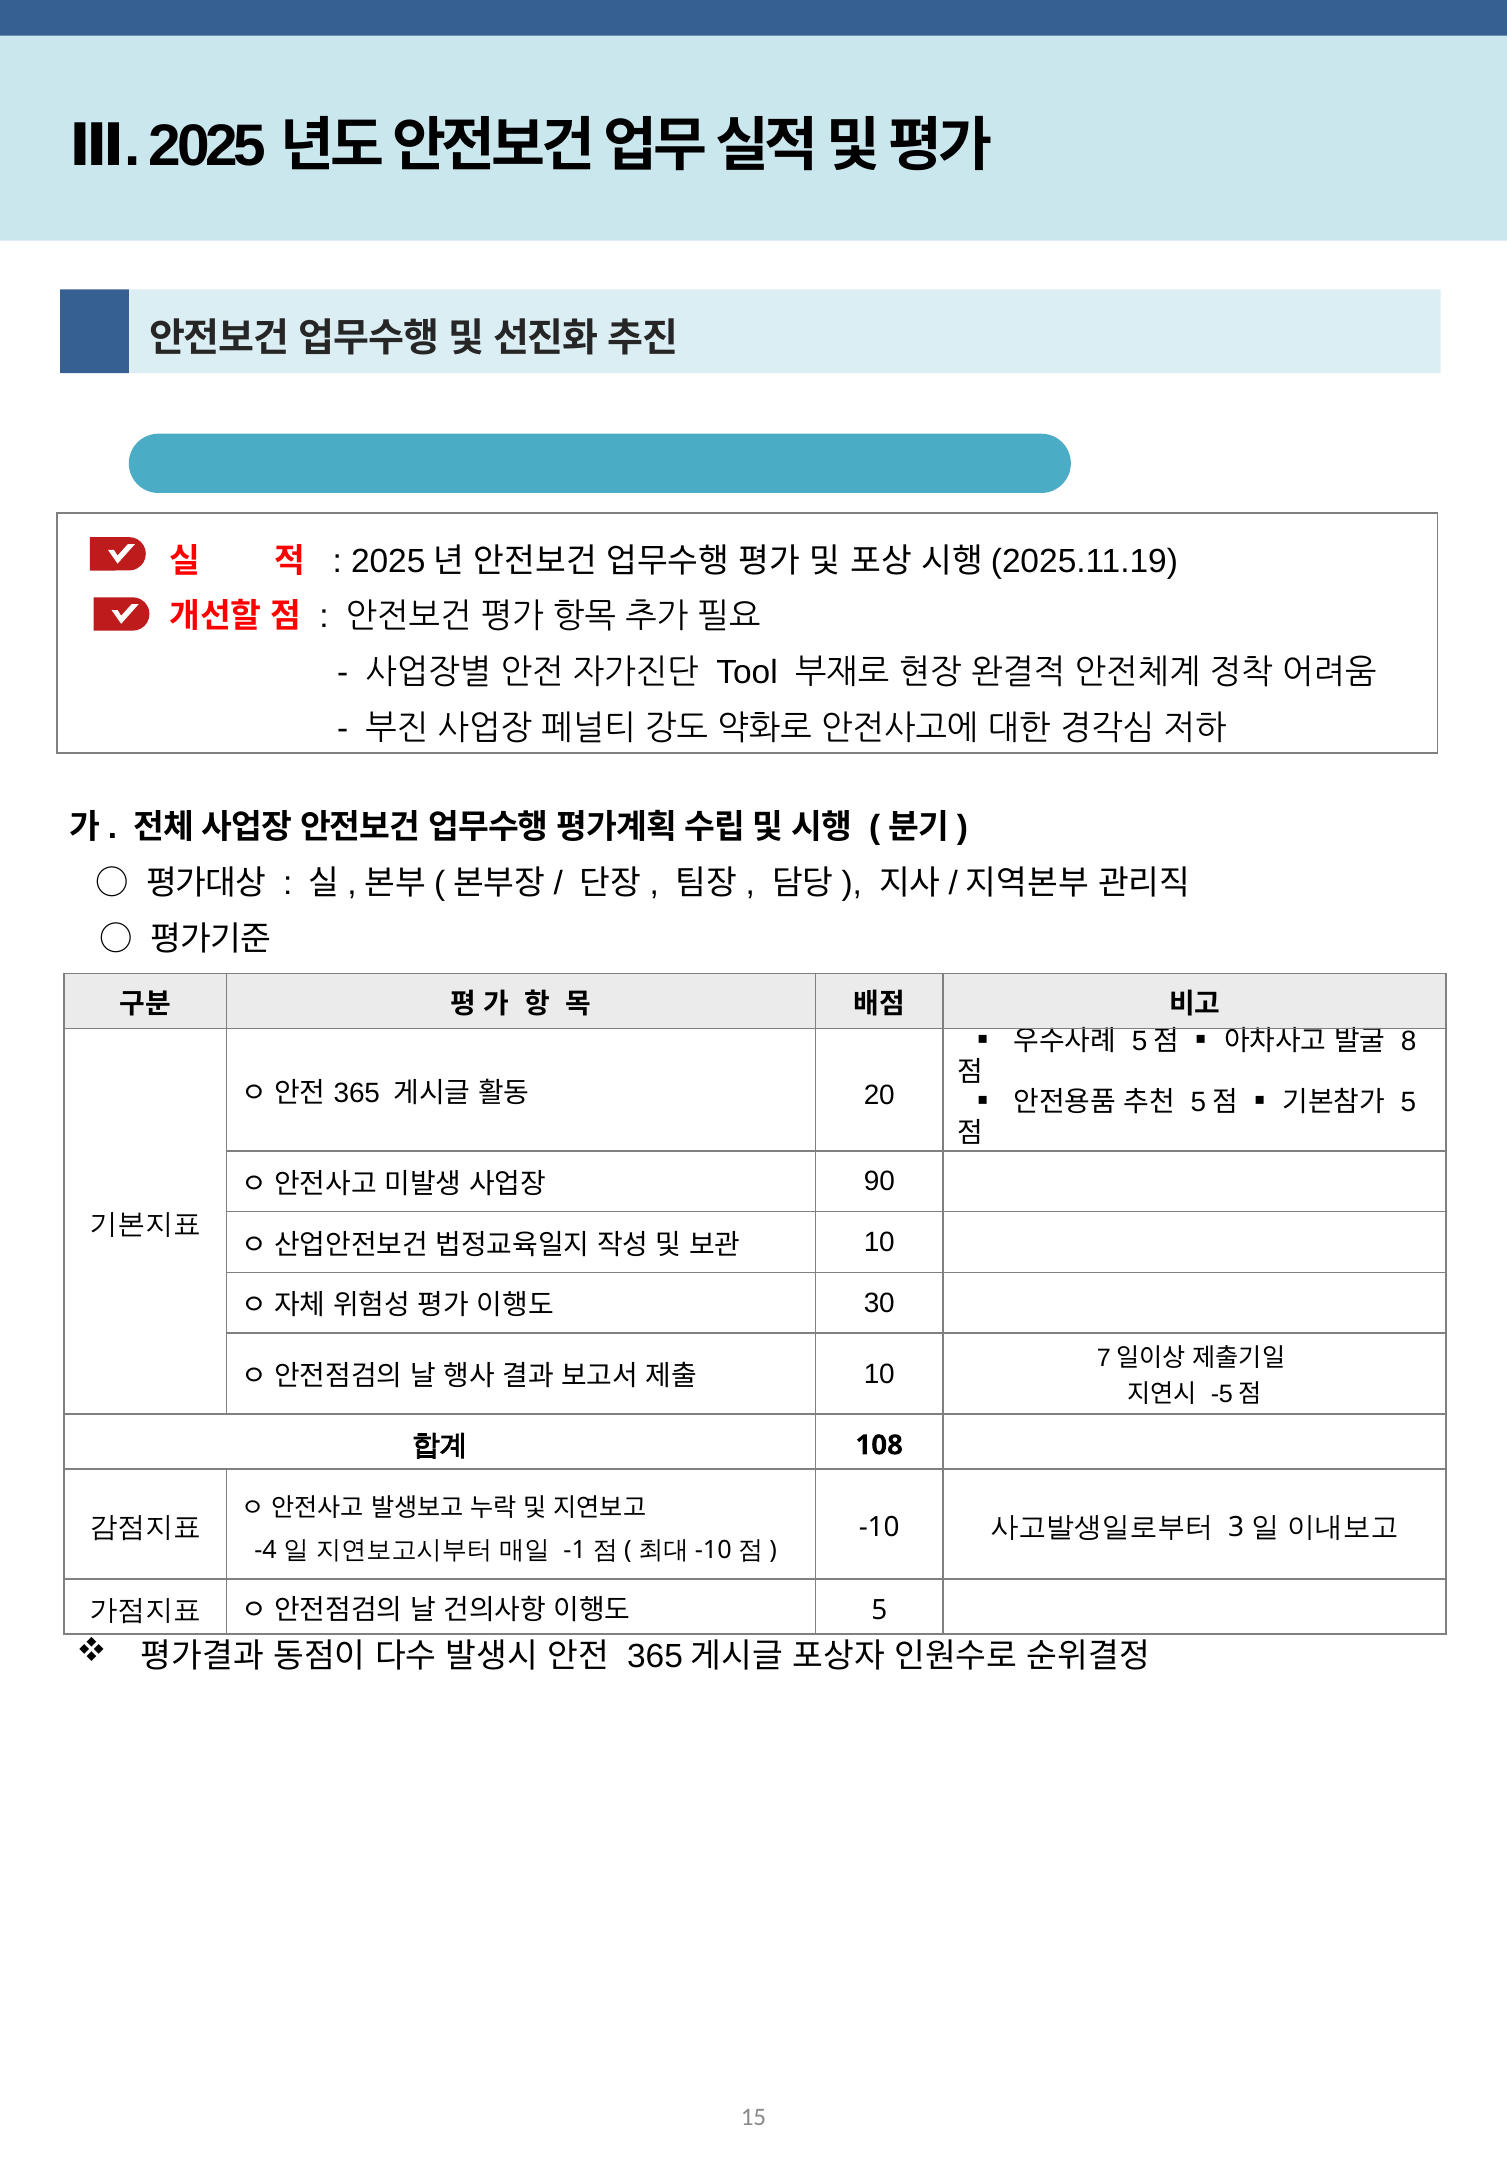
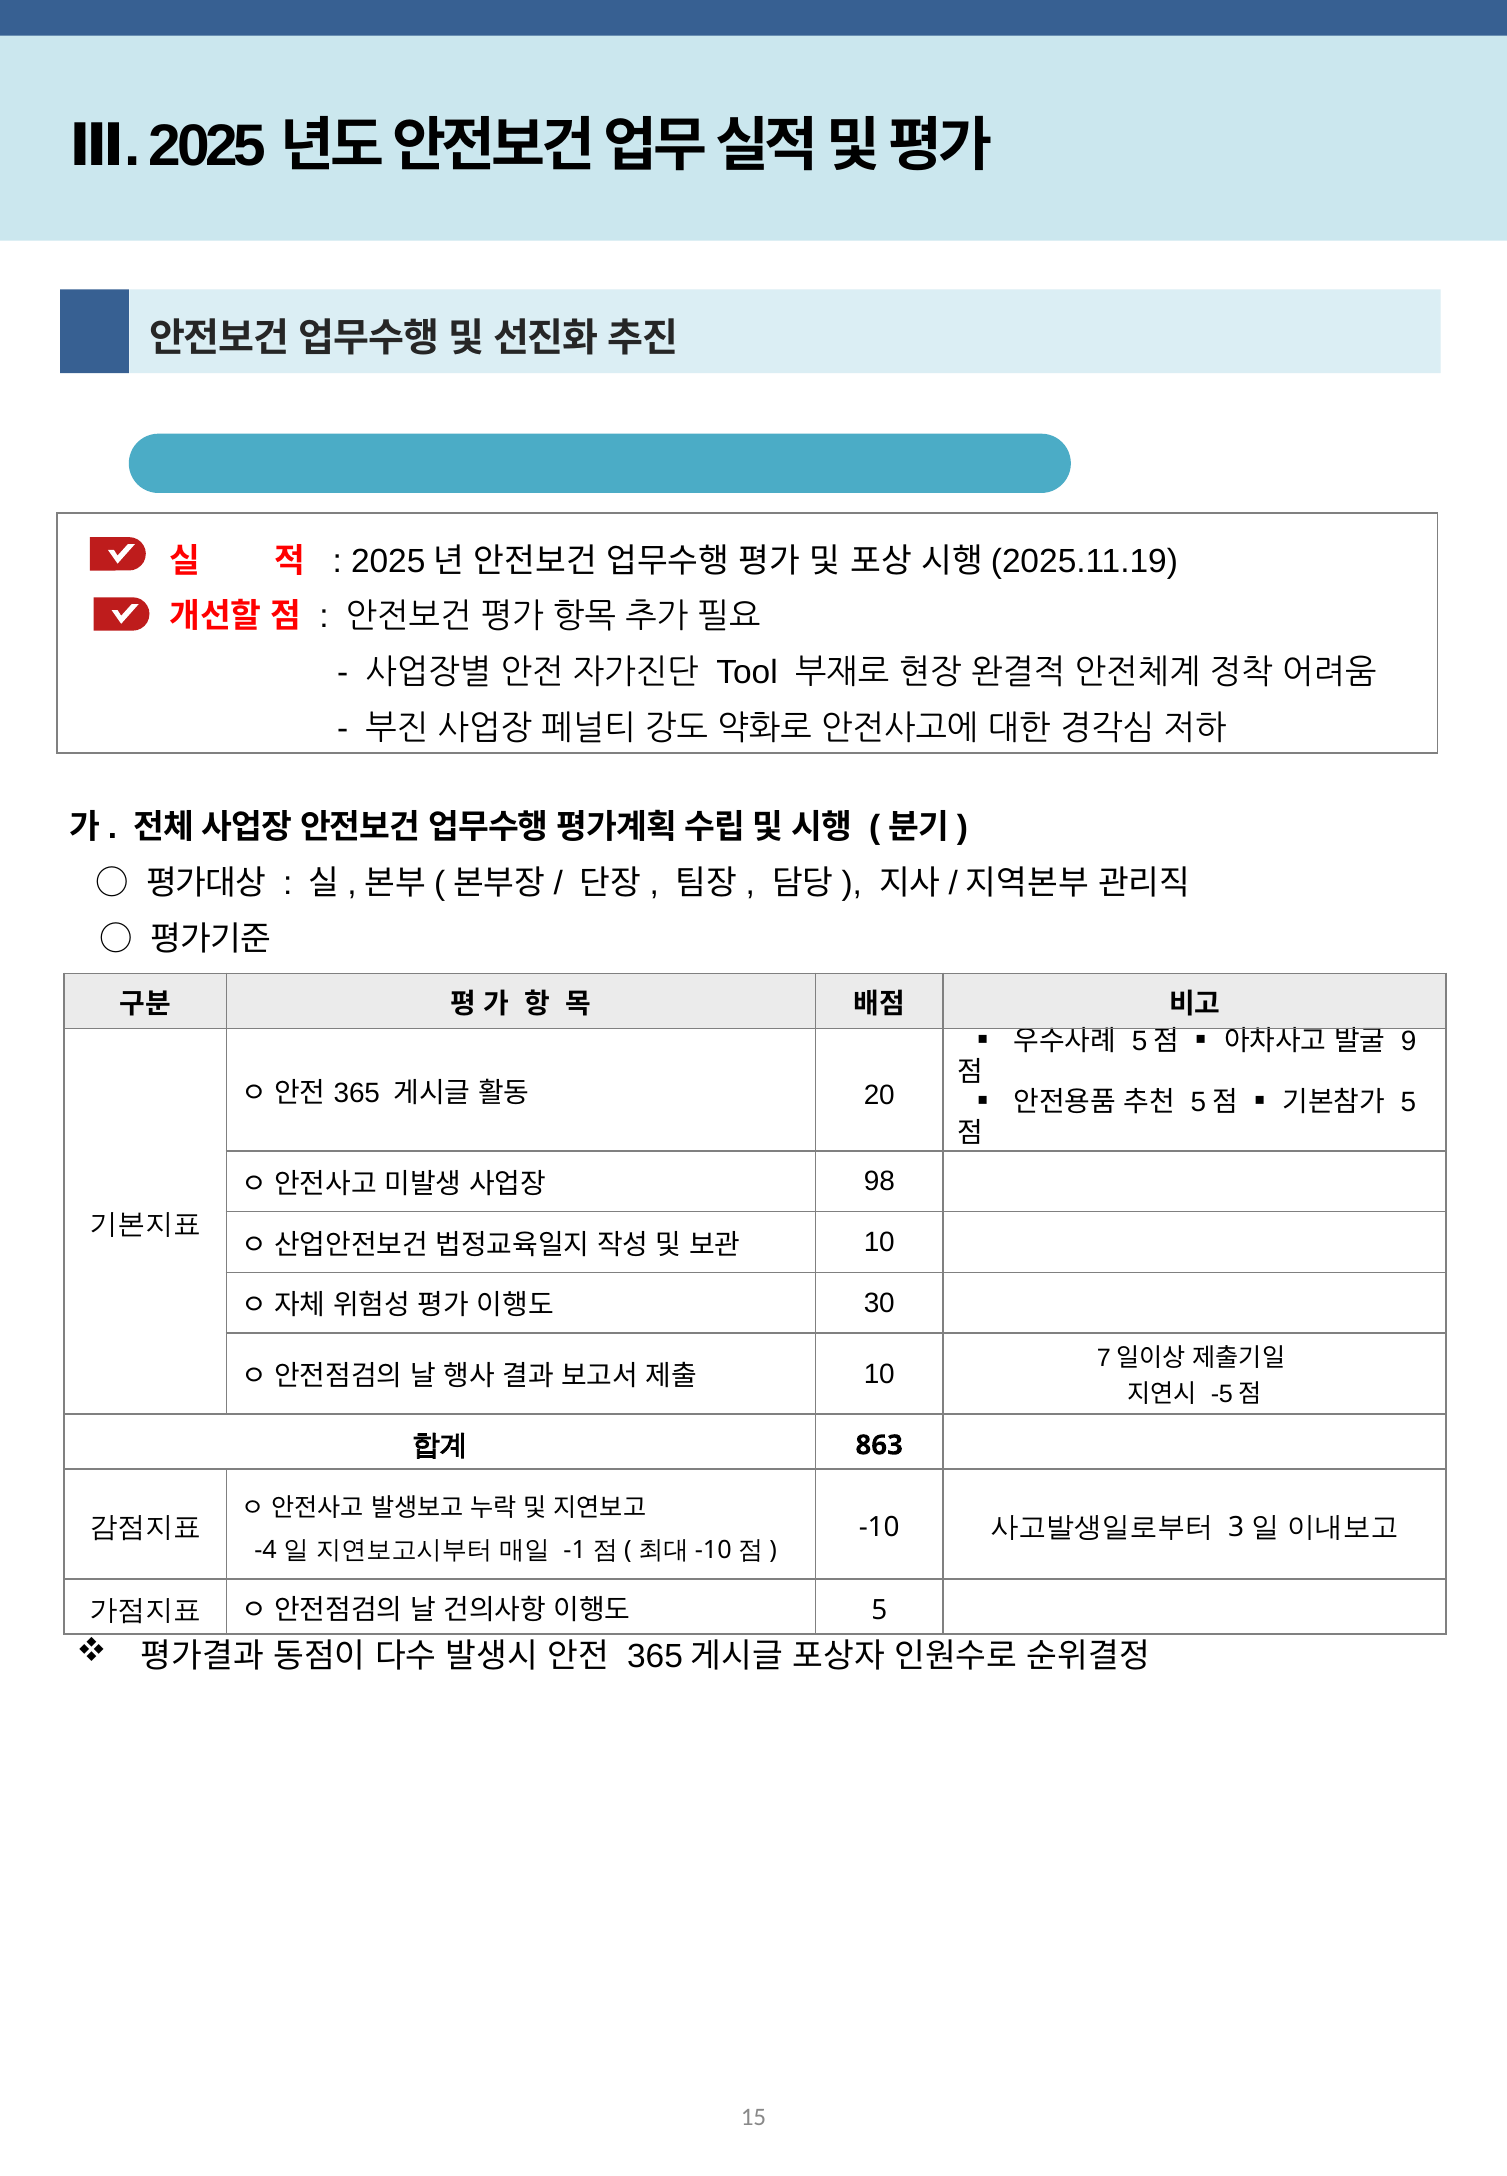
8: 8 -> 9 (1409, 1042)
90: 90 -> 98 (879, 1182)
108: 108 -> 863 (879, 1446)
